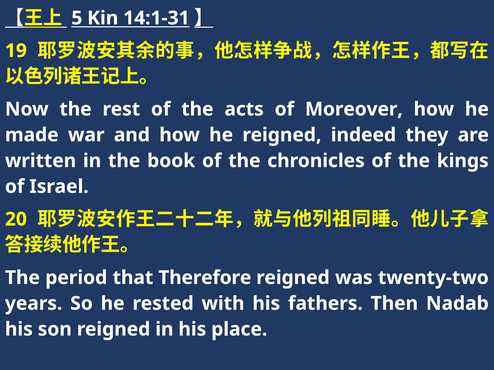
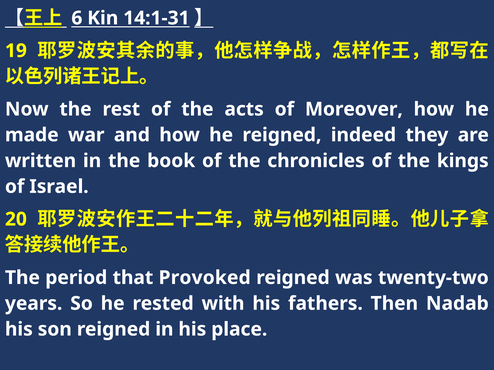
5: 5 -> 6 (77, 18)
Therefore: Therefore -> Provoked (205, 278)
